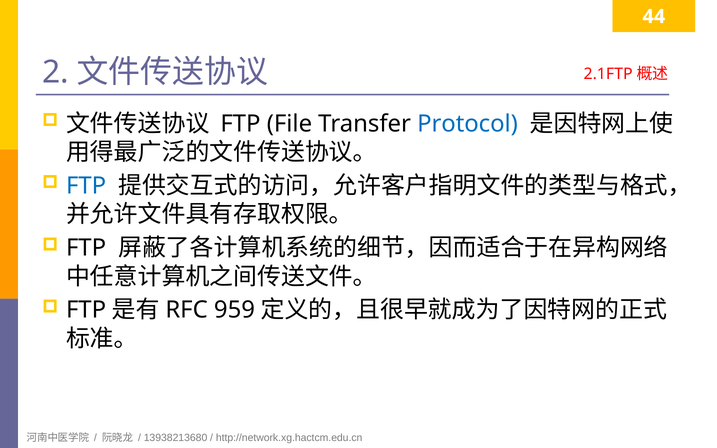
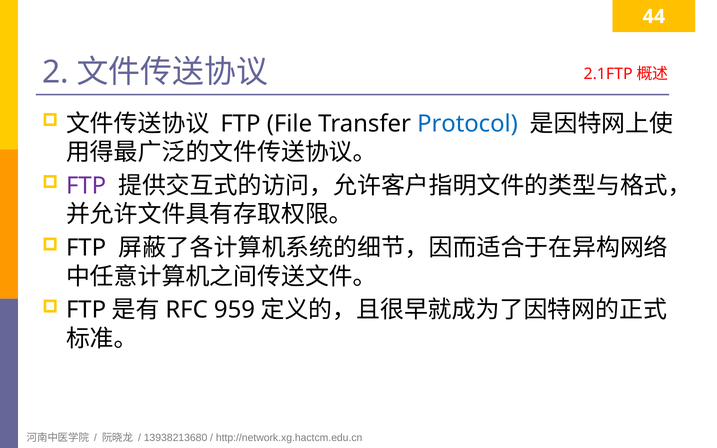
FTP colour: blue -> purple (86, 186)
